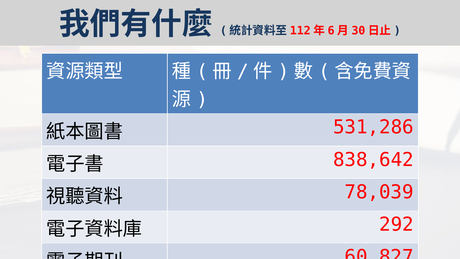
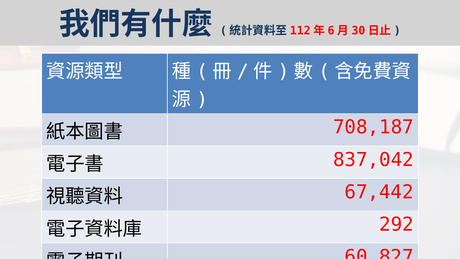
531,286: 531,286 -> 708,187 (373, 127)
838,642: 838,642 -> 837,042 (373, 160)
78,039: 78,039 -> 67,442 (379, 192)
